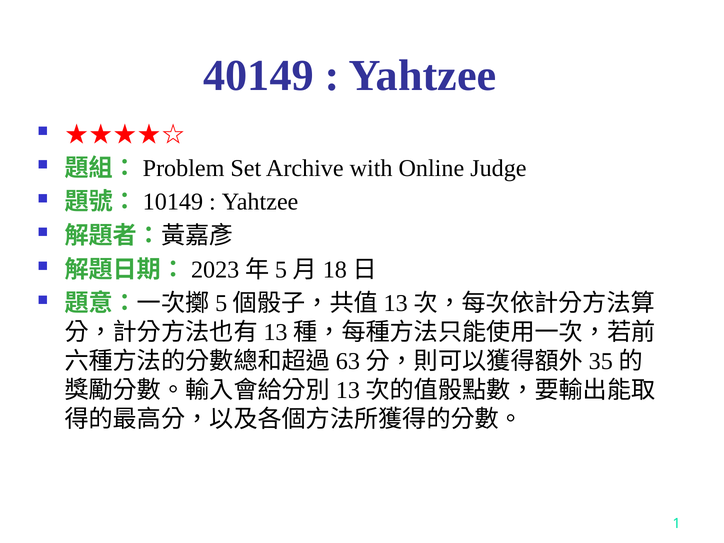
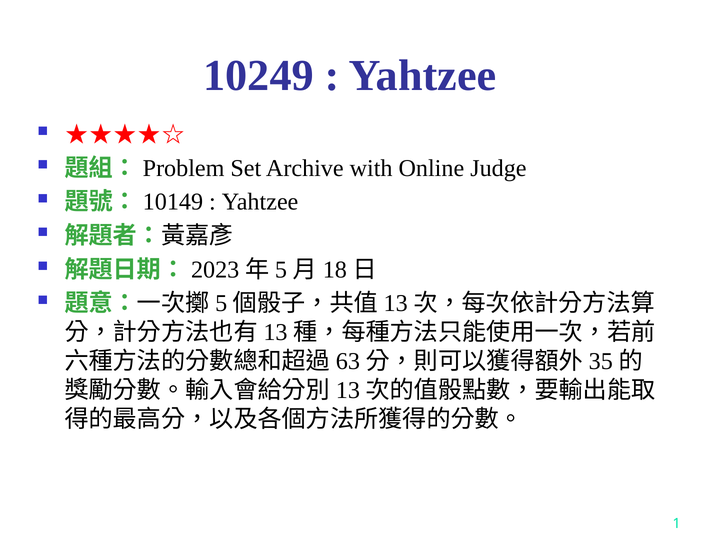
40149: 40149 -> 10249 (259, 75)
